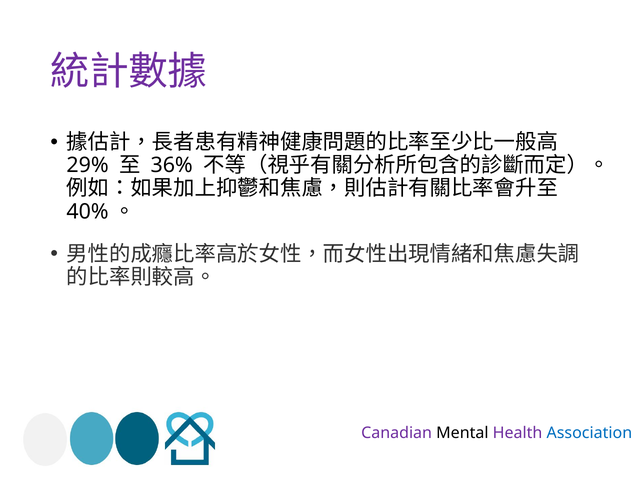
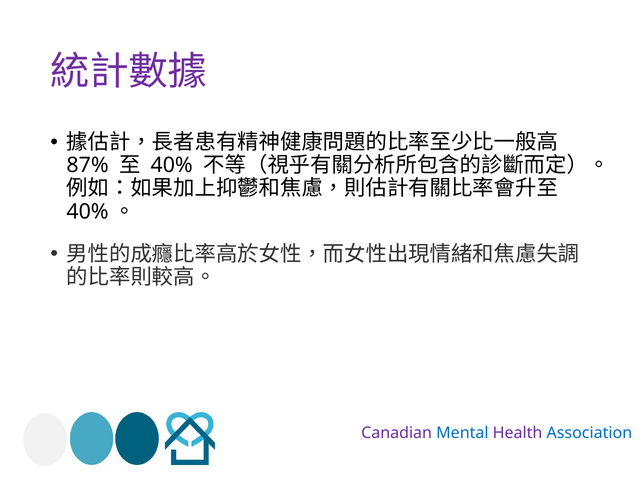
29%: 29% -> 87% (88, 166)
36%: 36% -> 40% (172, 166)
Mental colour: black -> blue (462, 434)
